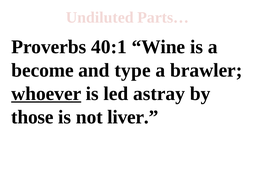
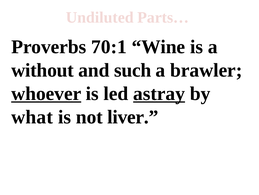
40:1: 40:1 -> 70:1 (109, 47)
become: become -> without (43, 70)
type: type -> such (133, 70)
astray underline: none -> present (159, 93)
those: those -> what (32, 117)
